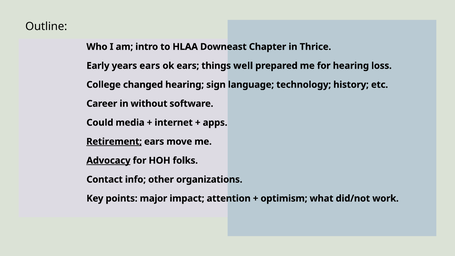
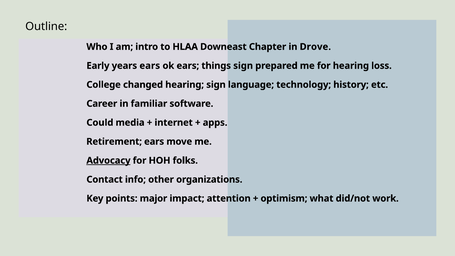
Thrice: Thrice -> Drove (315, 47)
things well: well -> sign (243, 66)
without: without -> familiar (149, 104)
Retirement underline: present -> none (114, 142)
